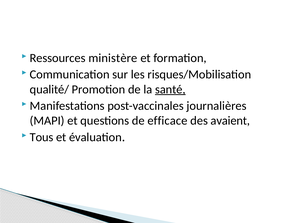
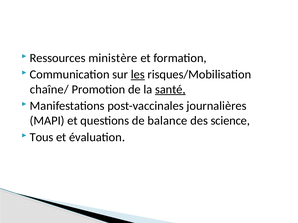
les underline: none -> present (138, 75)
qualité/: qualité/ -> chaîne/ (49, 90)
efficace: efficace -> balance (167, 121)
avaient: avaient -> science (230, 121)
